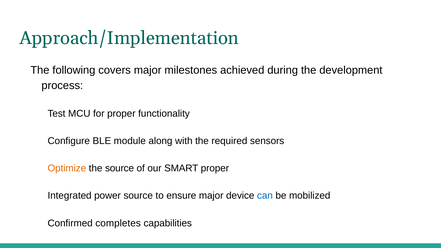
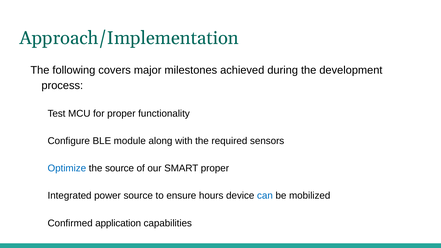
Optimize colour: orange -> blue (67, 168)
ensure major: major -> hours (211, 196)
completes: completes -> application (118, 223)
